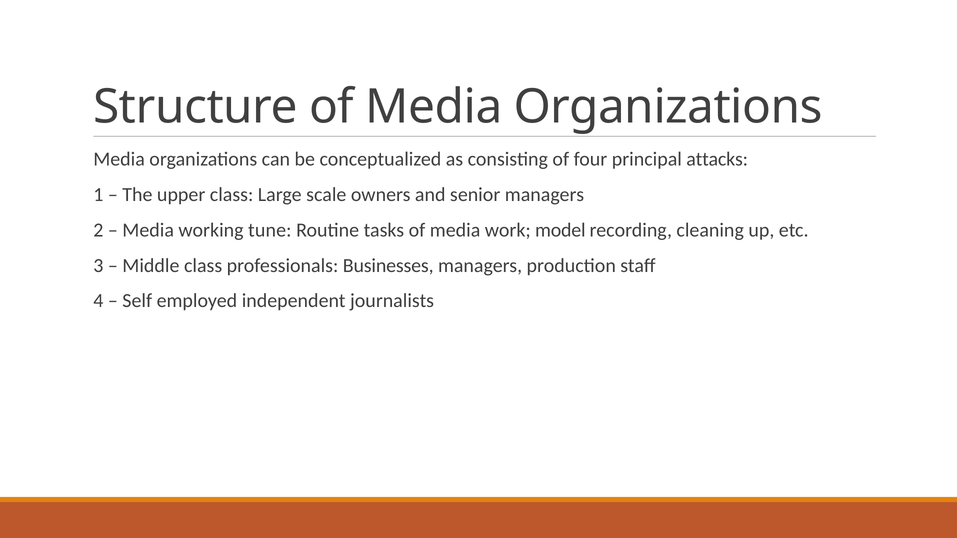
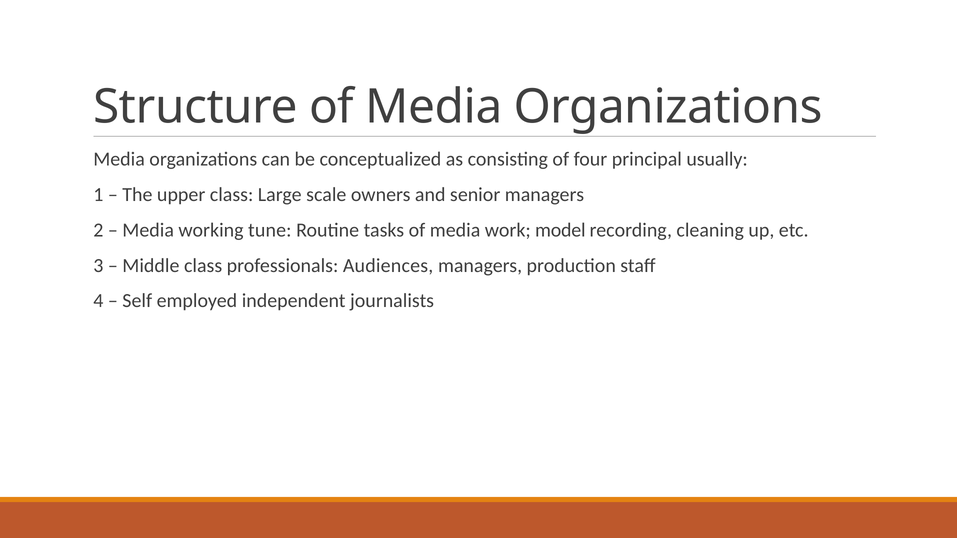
attacks: attacks -> usually (717, 159)
Businesses: Businesses -> Audiences (388, 266)
